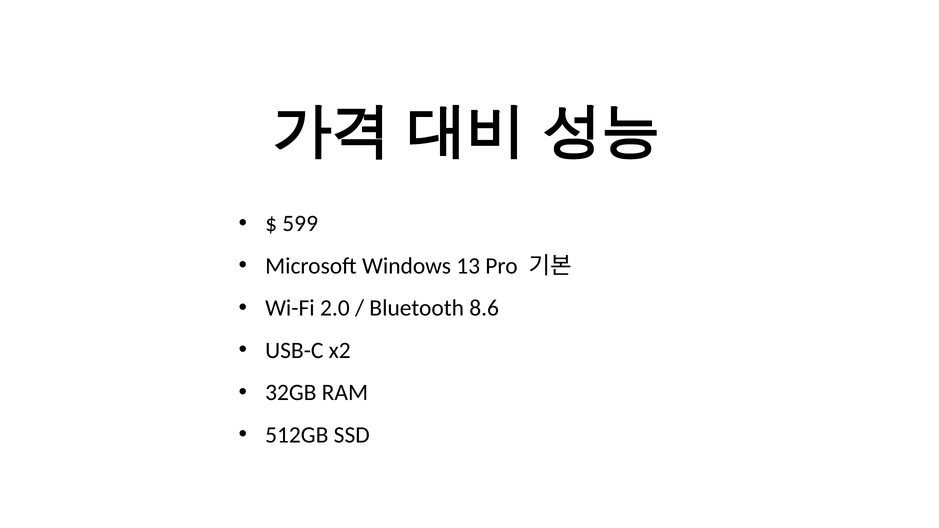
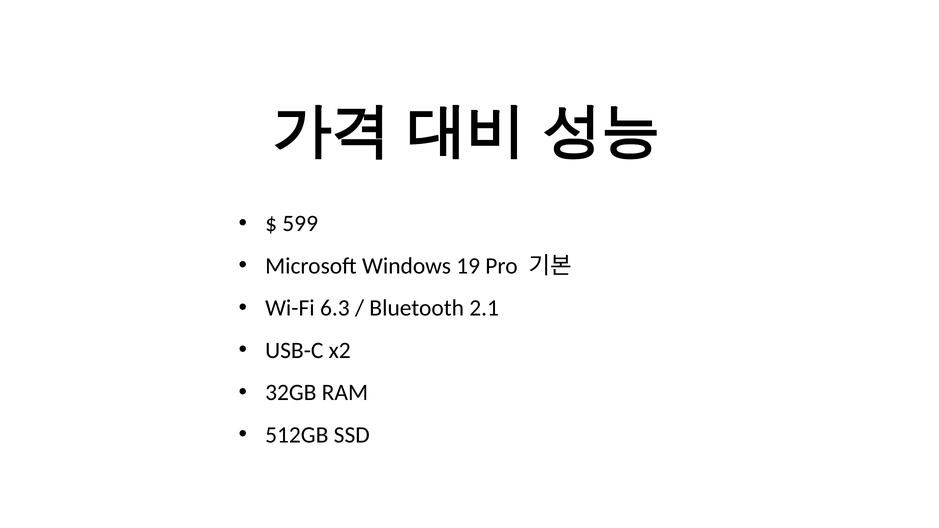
13: 13 -> 19 (468, 266)
2.0: 2.0 -> 6.3 (335, 308)
8.6: 8.6 -> 2.1 (484, 308)
